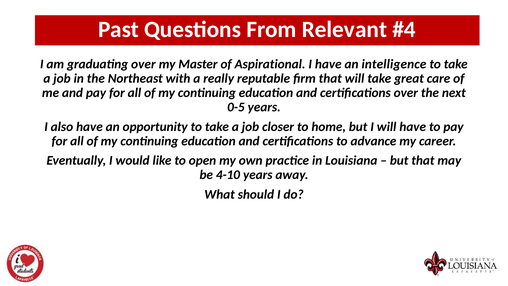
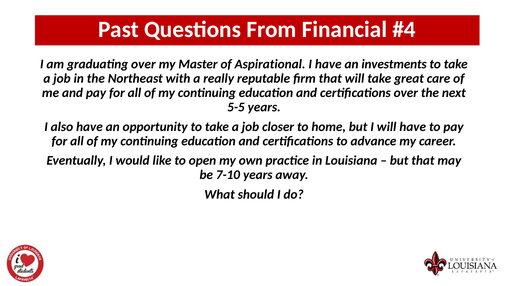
Relevant: Relevant -> Financial (344, 30)
intelligence: intelligence -> investments (394, 64)
0-5: 0-5 -> 5-5 (236, 107)
4-10: 4-10 -> 7-10 (228, 175)
